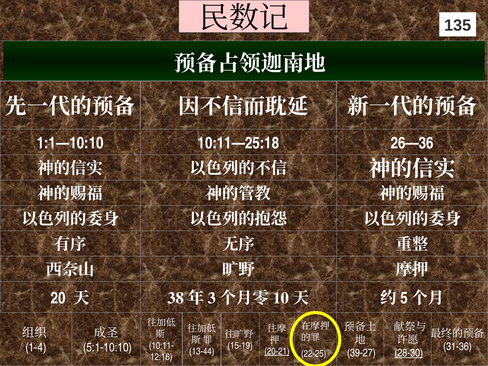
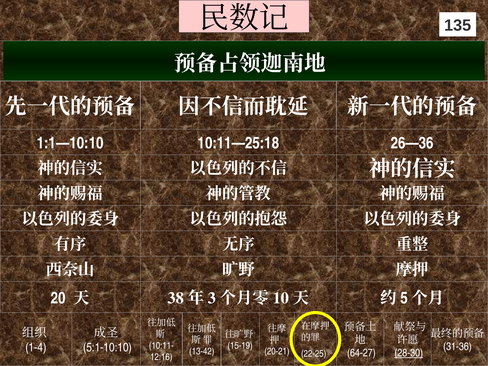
13-44: 13-44 -> 13-42 (202, 351)
20-21 underline: present -> none (277, 351)
39-27: 39-27 -> 64-27 (361, 353)
